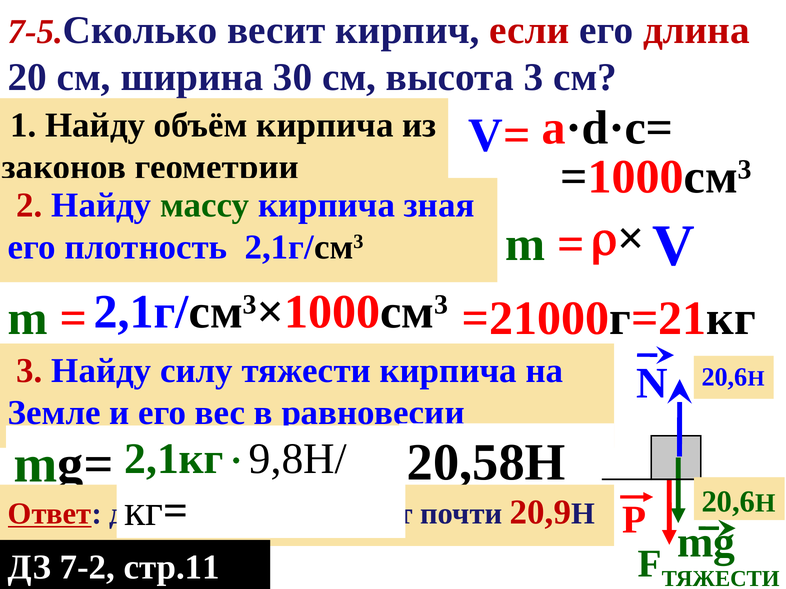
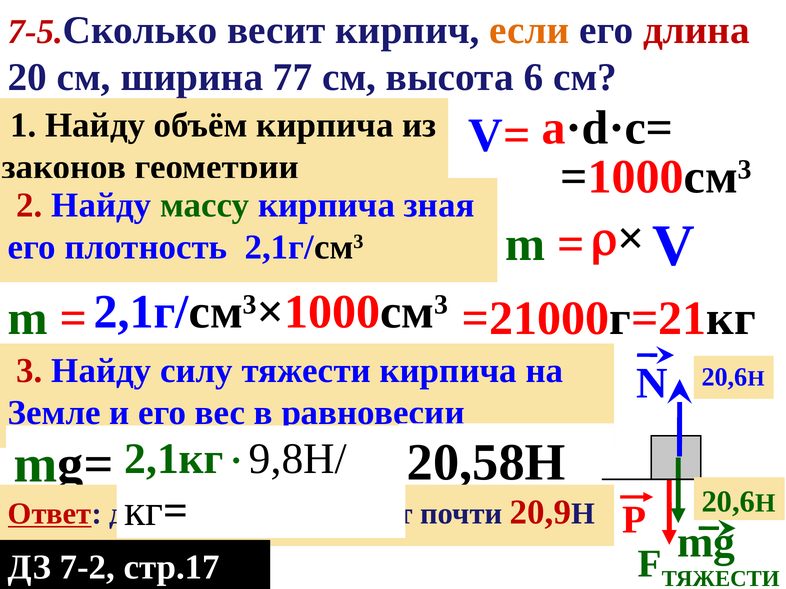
если colour: red -> orange (529, 30)
30: 30 -> 77 (293, 77)
высота 3: 3 -> 6 (533, 77)
стр.11: стр.11 -> стр.17 (172, 568)
